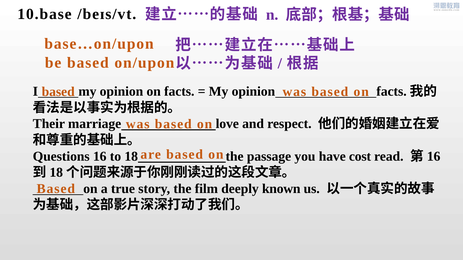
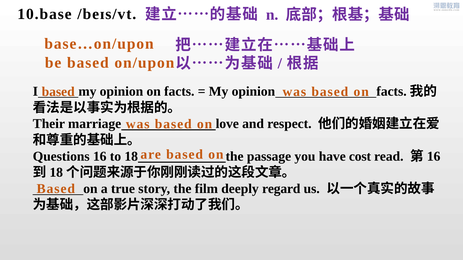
known: known -> regard (281, 189)
